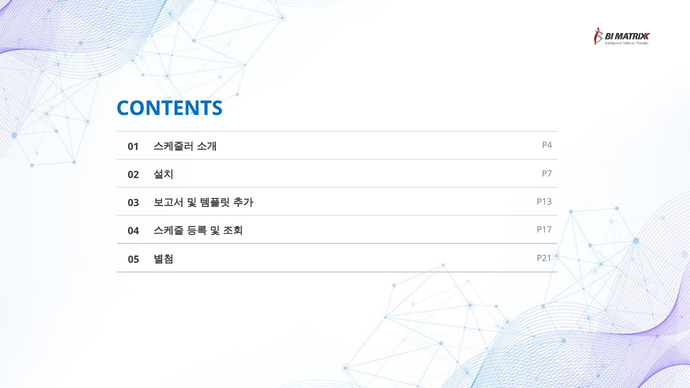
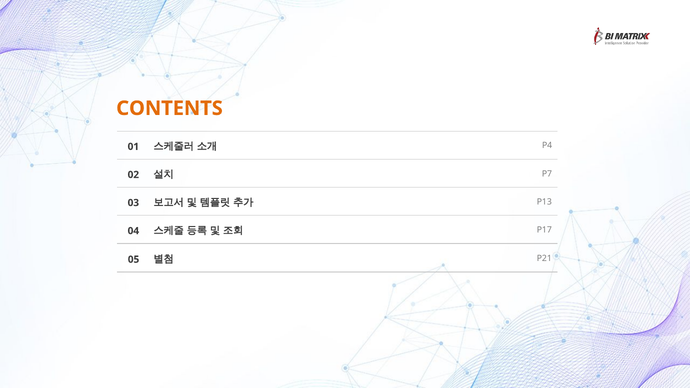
CONTENTS colour: blue -> orange (170, 108)
